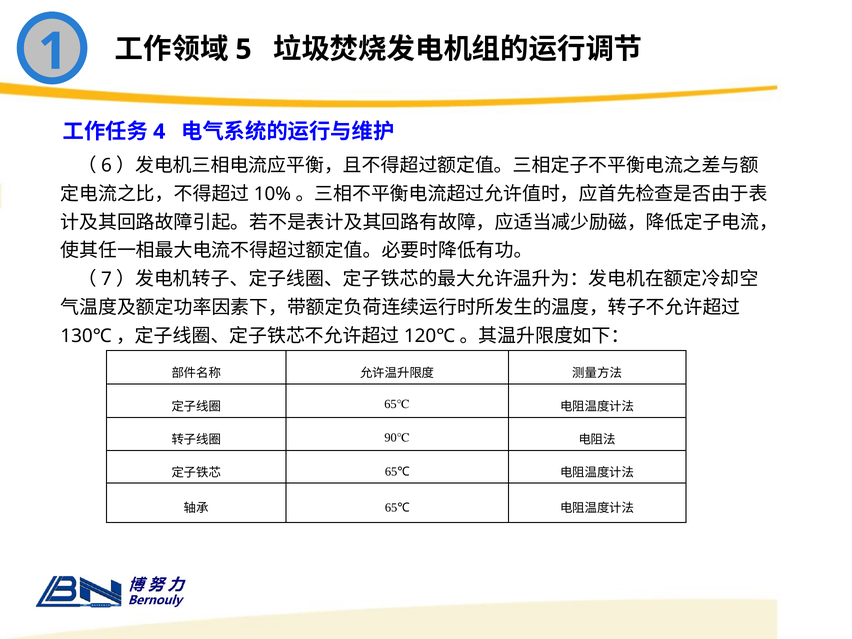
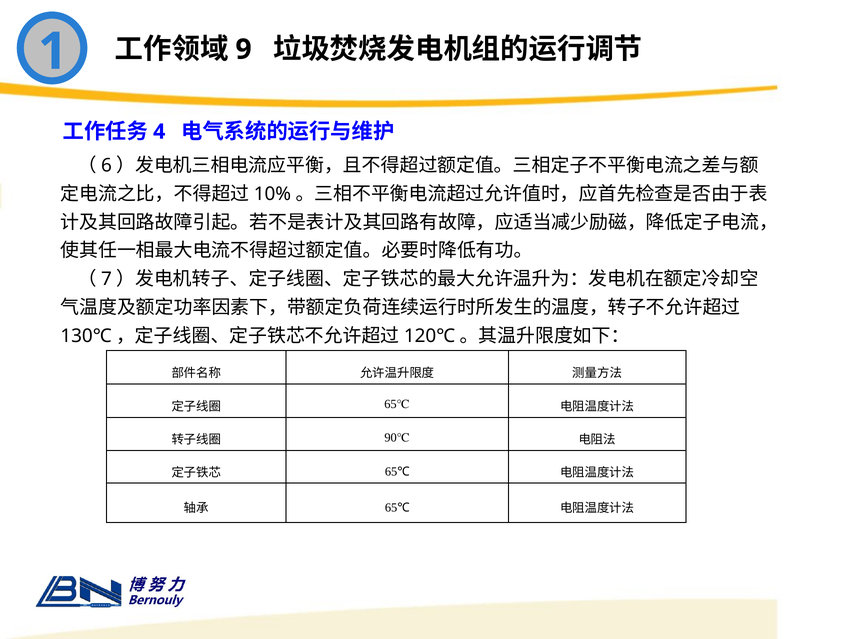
5: 5 -> 9 (244, 49)
